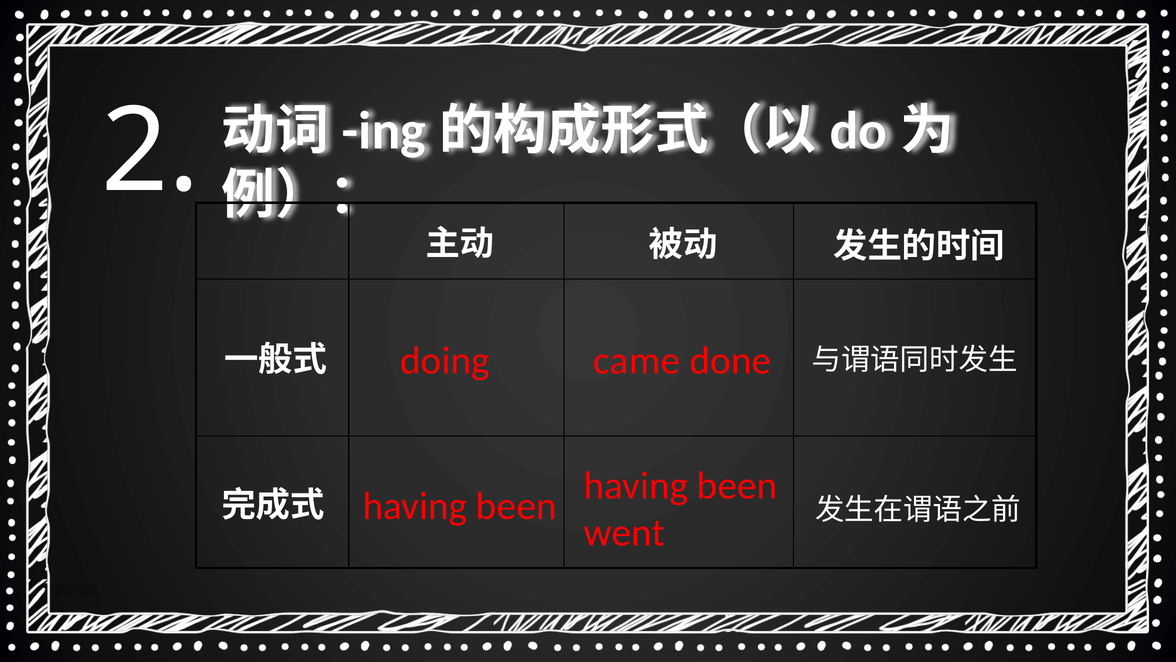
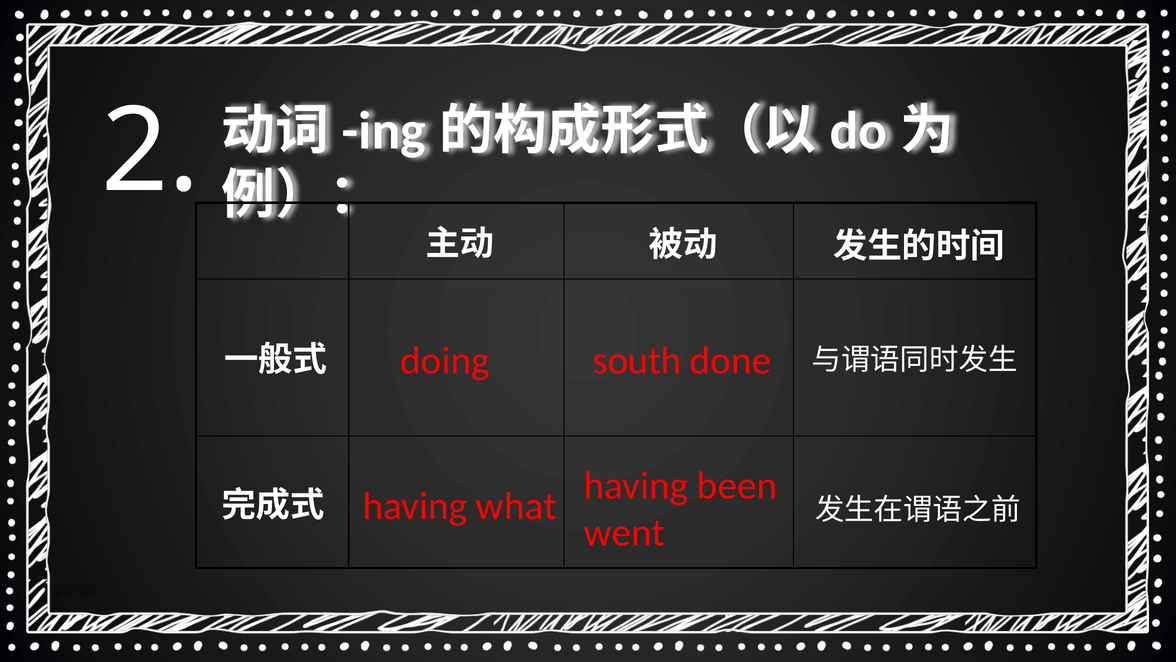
came: came -> south (637, 360)
been: been -> what (516, 506)
